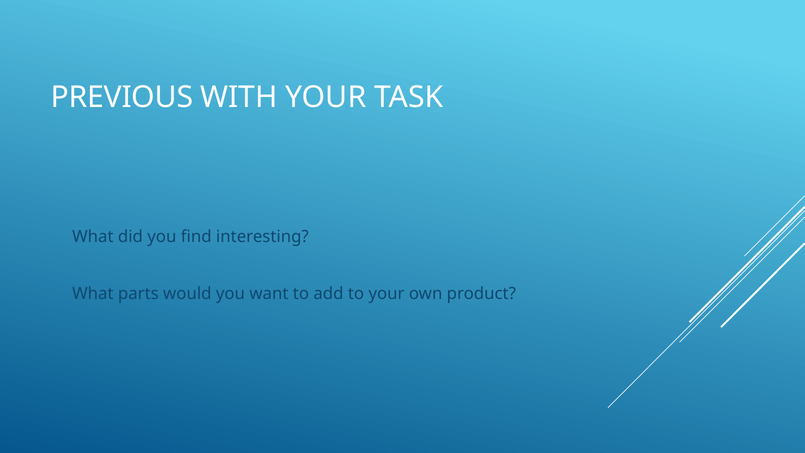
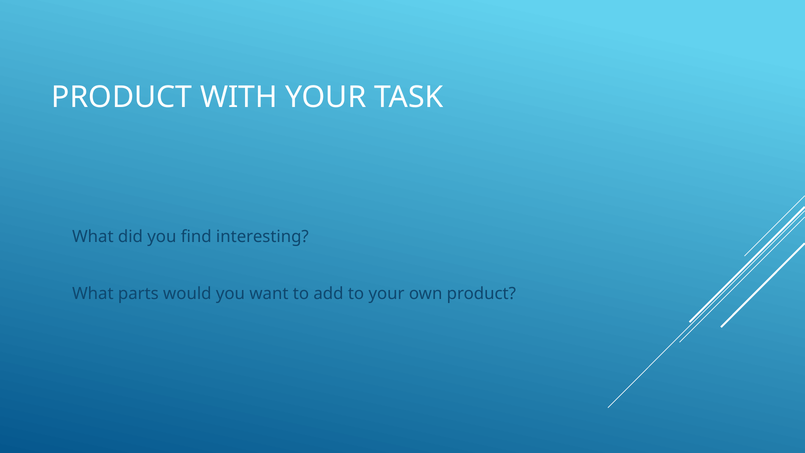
PREVIOUS: PREVIOUS -> PRODUCT (122, 97)
